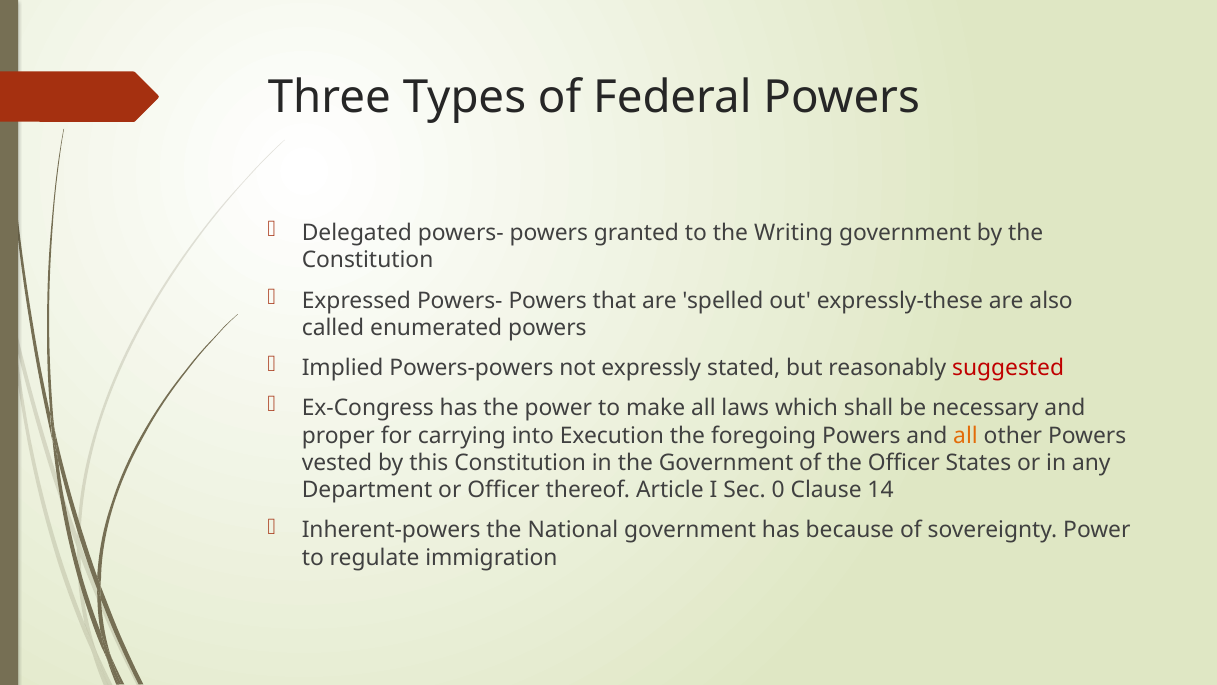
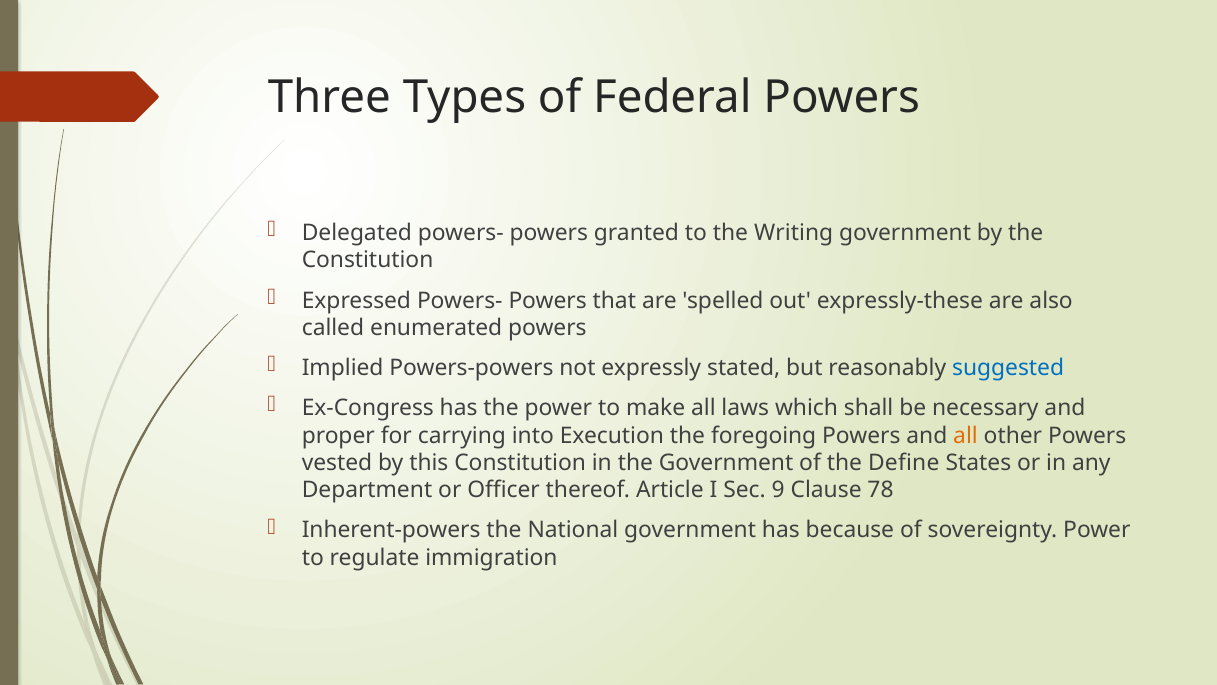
suggested colour: red -> blue (1008, 368)
the Officer: Officer -> Define (904, 463)
0: 0 -> 9 (778, 490)
14: 14 -> 78 (881, 490)
